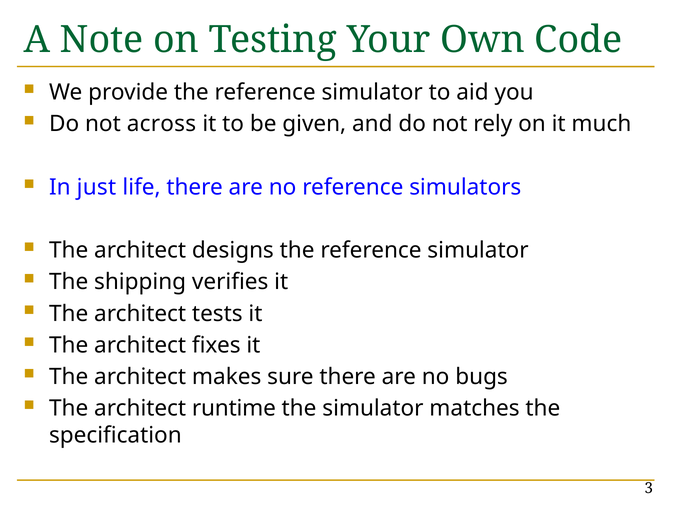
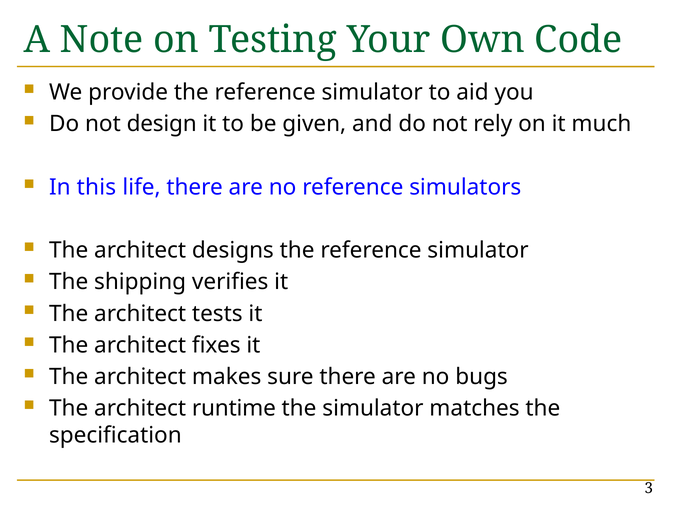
across: across -> design (162, 124)
just: just -> this (96, 187)
